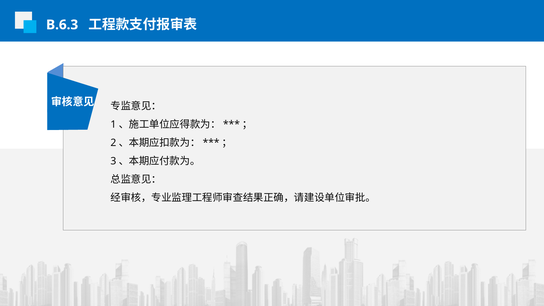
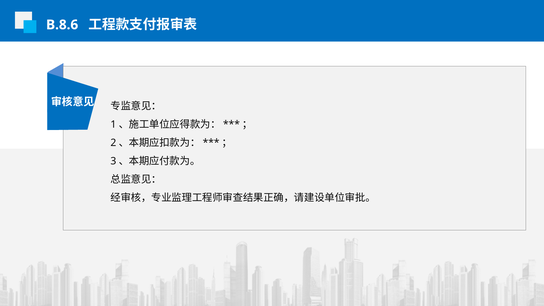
B.6.3: B.6.3 -> B.8.6 (62, 25)
